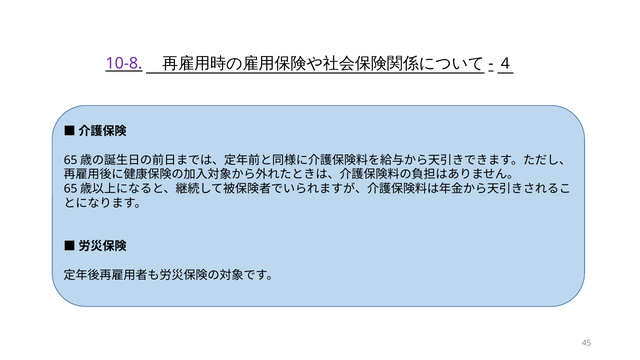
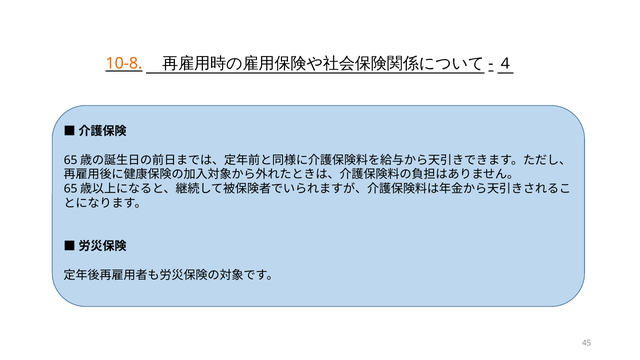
10-8 colour: purple -> orange (124, 64)
